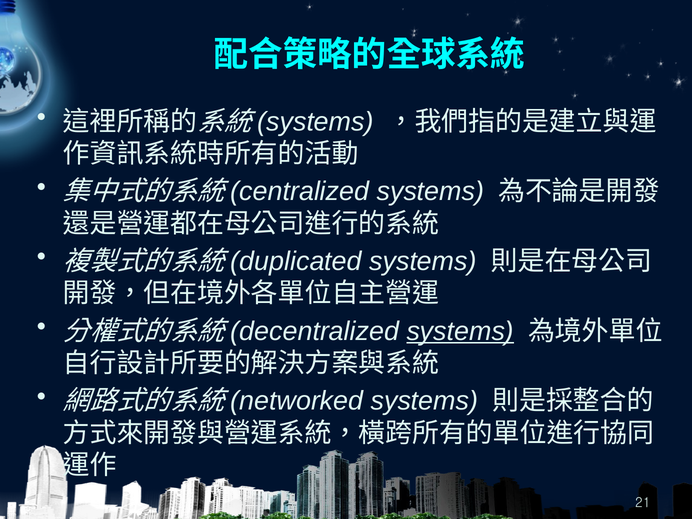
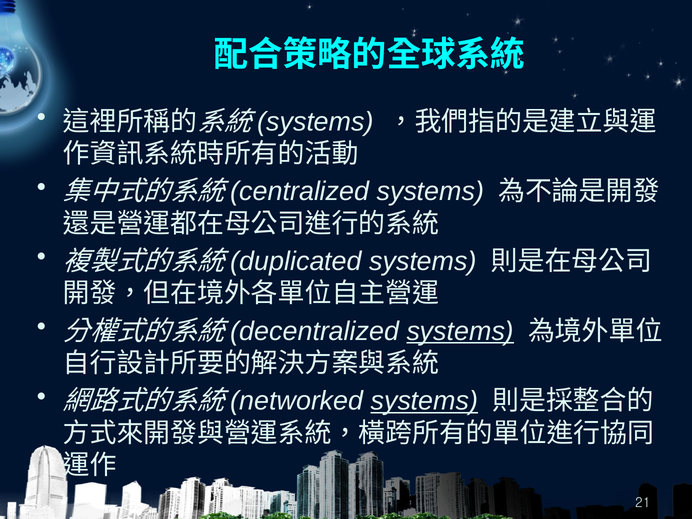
systems underline: none -> present (424, 401)
